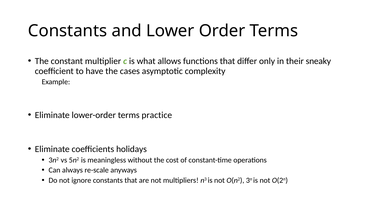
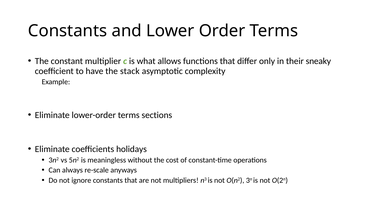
cases: cases -> stack (130, 71)
practice: practice -> sections (157, 115)
